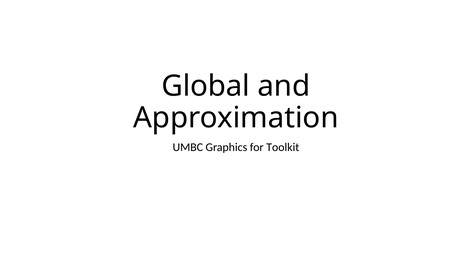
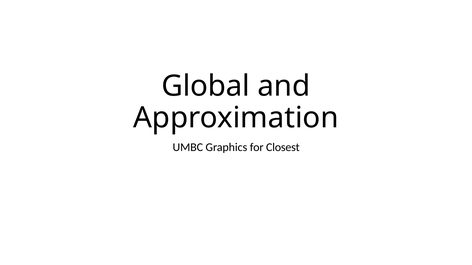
Toolkit: Toolkit -> Closest (283, 148)
